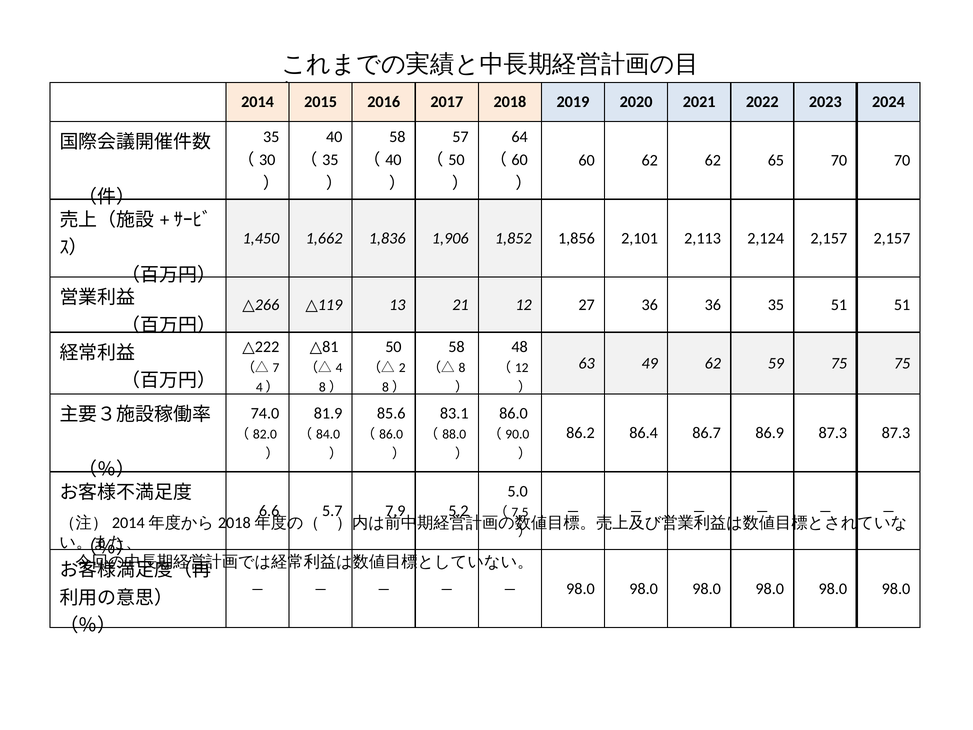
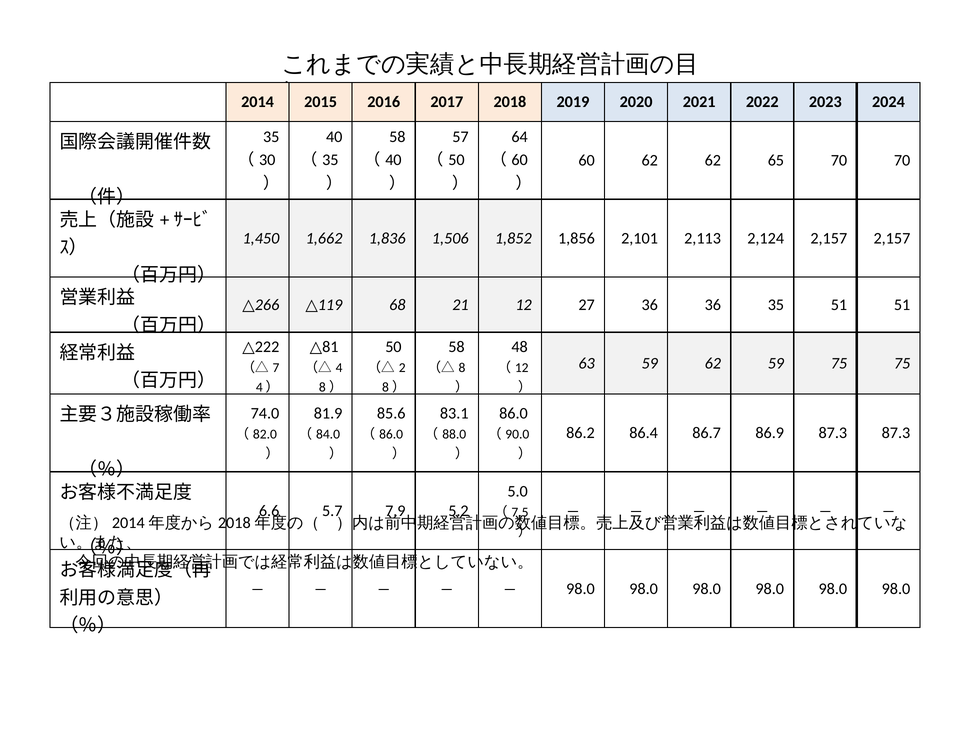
1,906: 1,906 -> 1,506 (450, 238)
13: 13 -> 68 (397, 305)
63 49: 49 -> 59 (650, 363)
